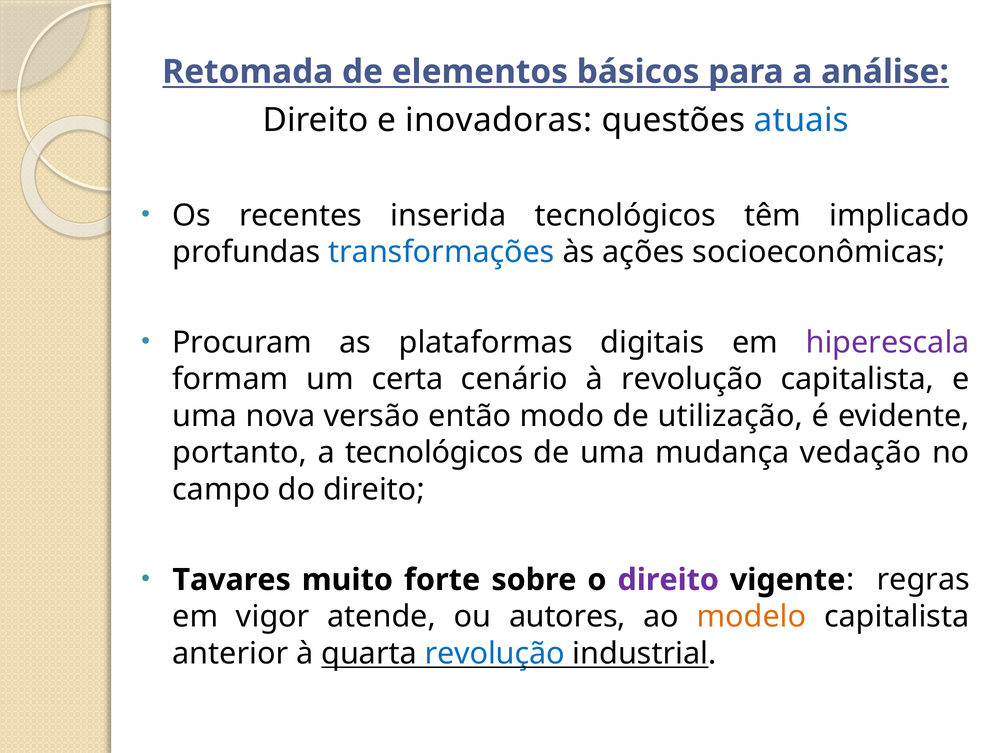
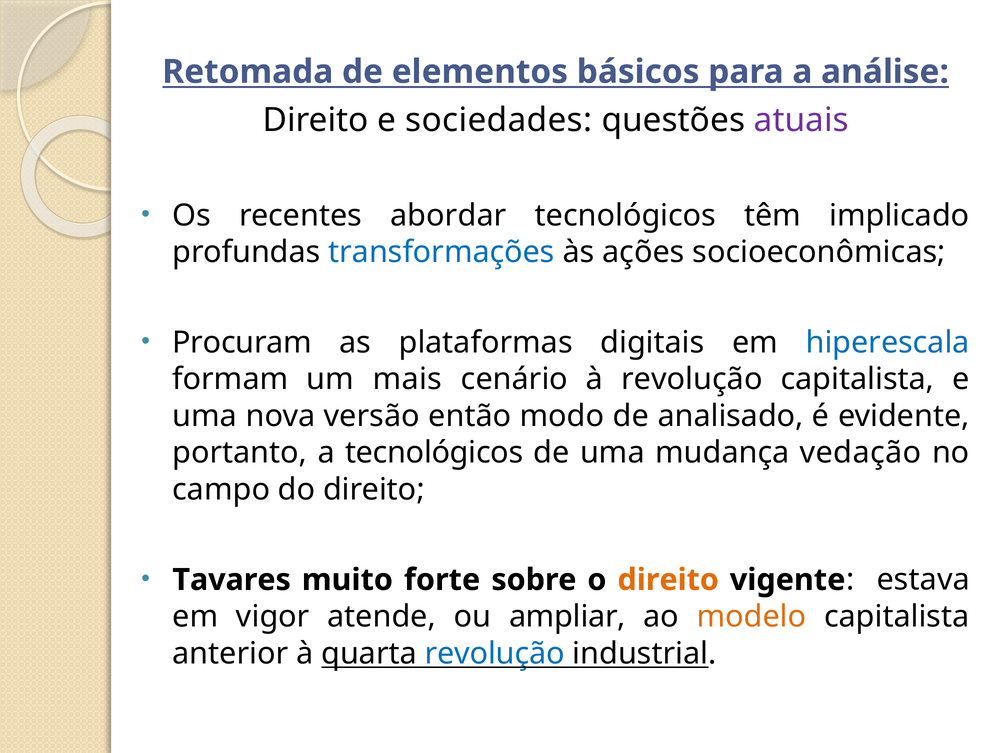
inovadoras: inovadoras -> sociedades (499, 120)
atuais colour: blue -> purple (801, 120)
inserida: inserida -> abordar (448, 215)
hiperescala colour: purple -> blue (888, 342)
certa: certa -> mais (407, 379)
utilização: utilização -> analisado (731, 416)
direito colour: purple -> orange (668, 579)
regras: regras -> estava (923, 579)
autores: autores -> ampliar (567, 616)
